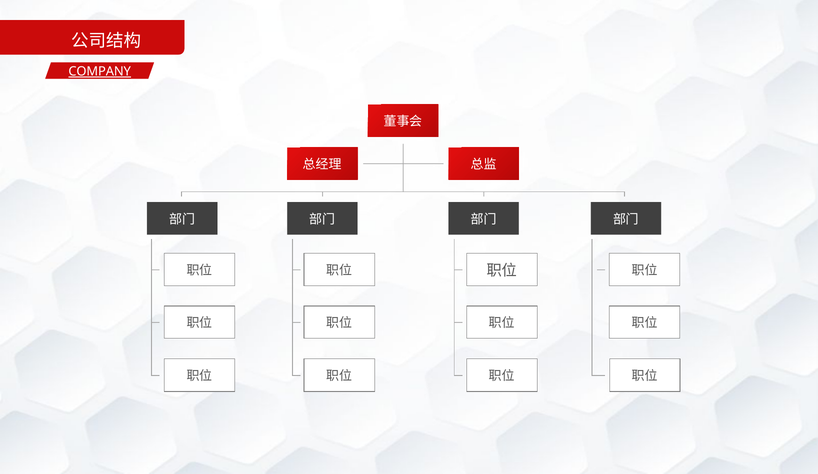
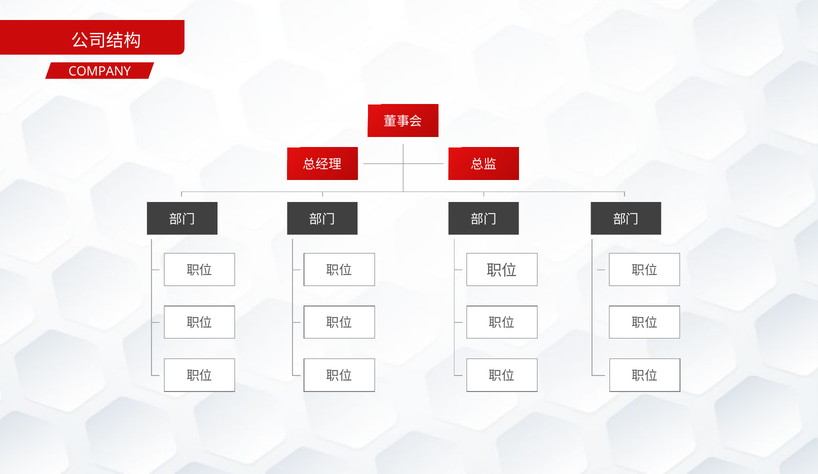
COMPANY underline: present -> none (100, 71)
